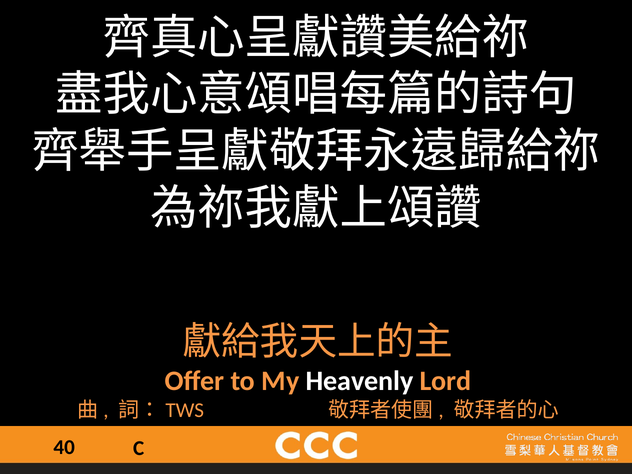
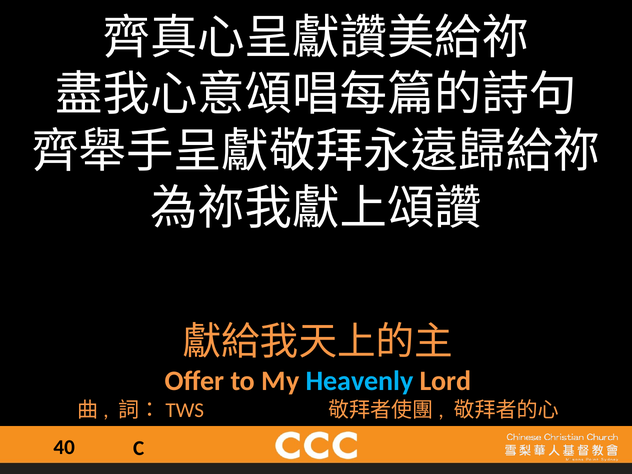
Heavenly colour: white -> light blue (360, 381)
